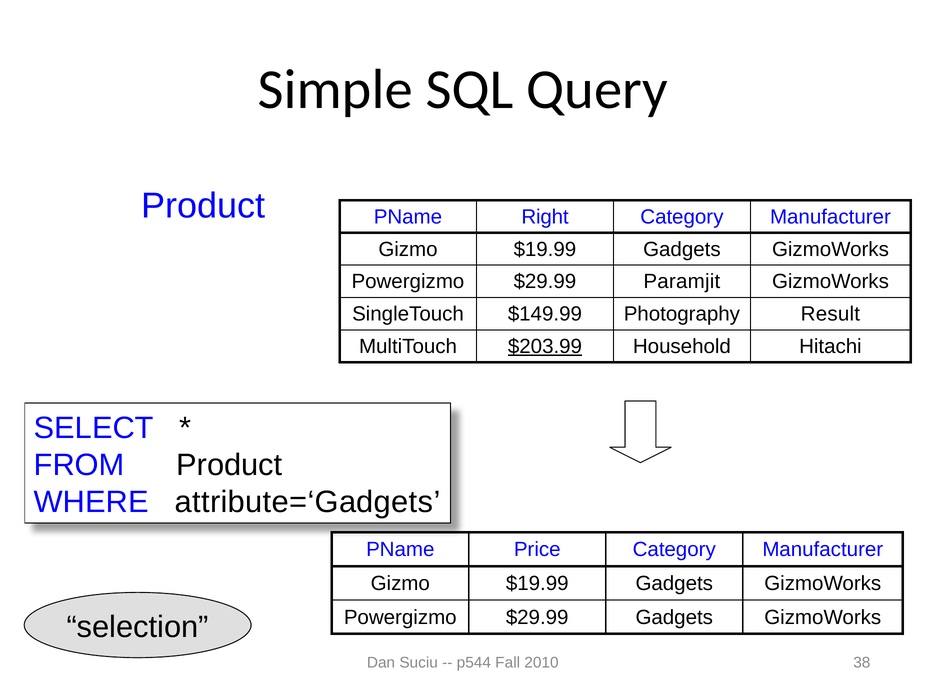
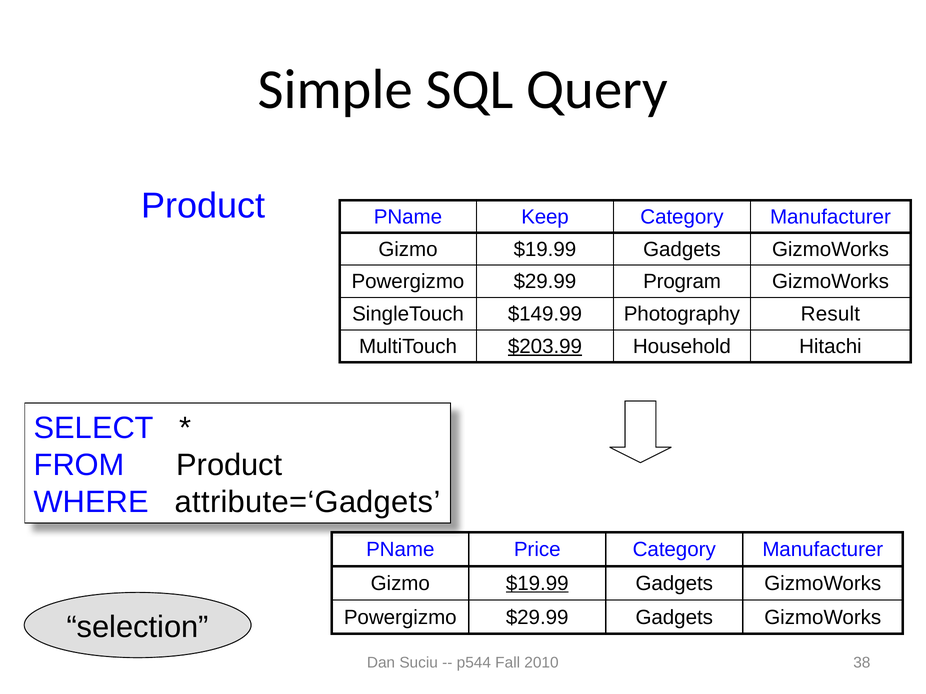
Right: Right -> Keep (545, 217)
Paramjit: Paramjit -> Program (682, 282)
$19.99 underline: none -> present (537, 584)
